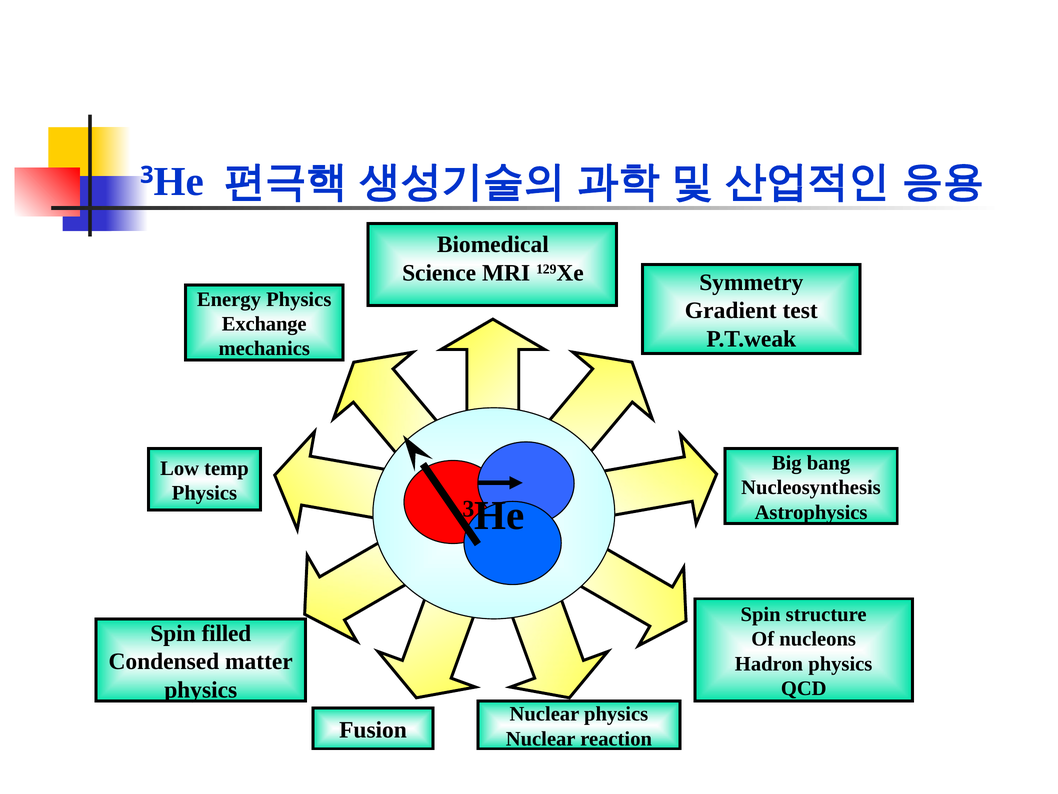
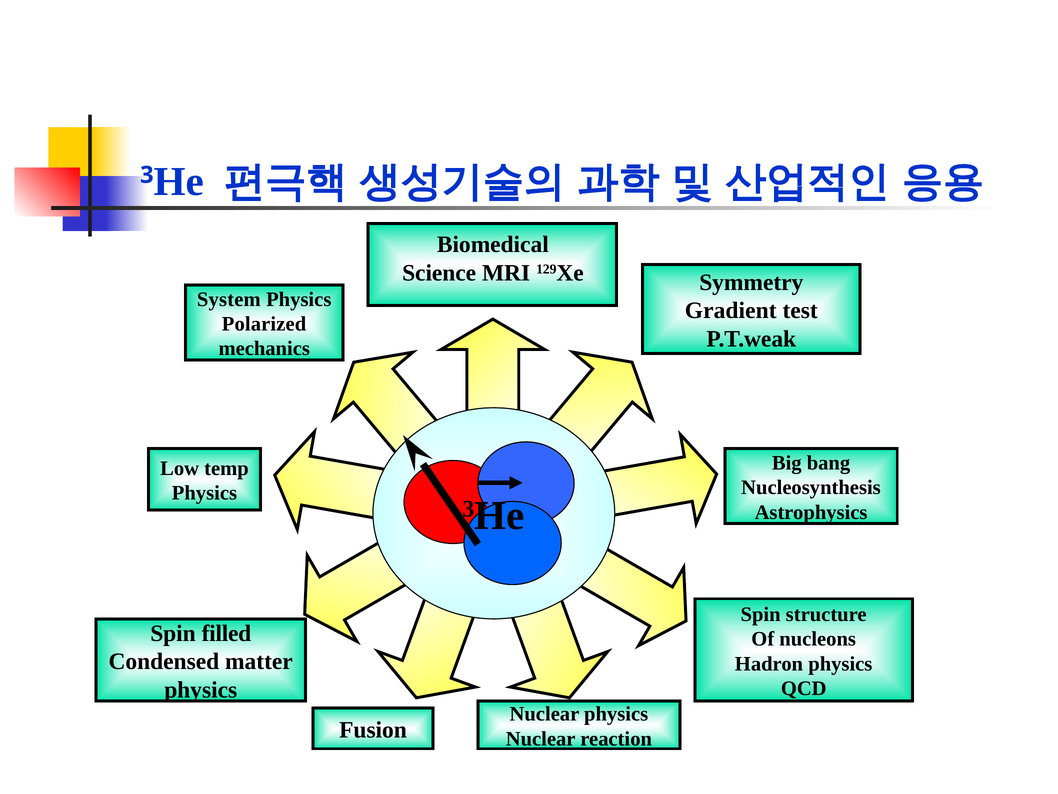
Energy: Energy -> System (229, 299)
Exchange: Exchange -> Polarized (264, 324)
